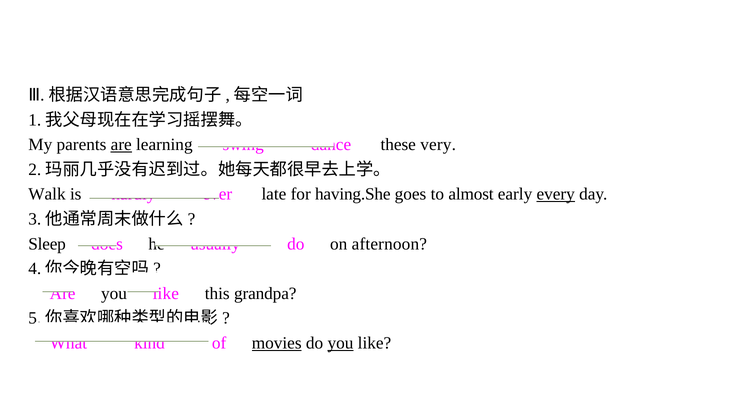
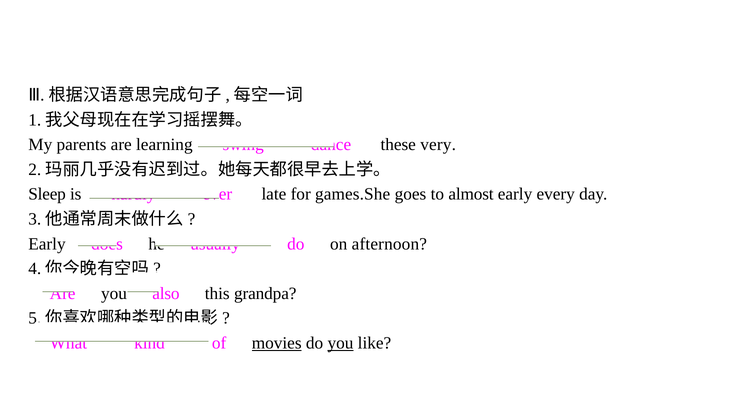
are underline: present -> none (121, 145)
Walk: Walk -> Sleep (47, 195)
having.She: having.She -> games.She (353, 195)
every underline: present -> none (556, 195)
Sleep: Sleep -> Early (47, 244)
like: like -> also (166, 294)
